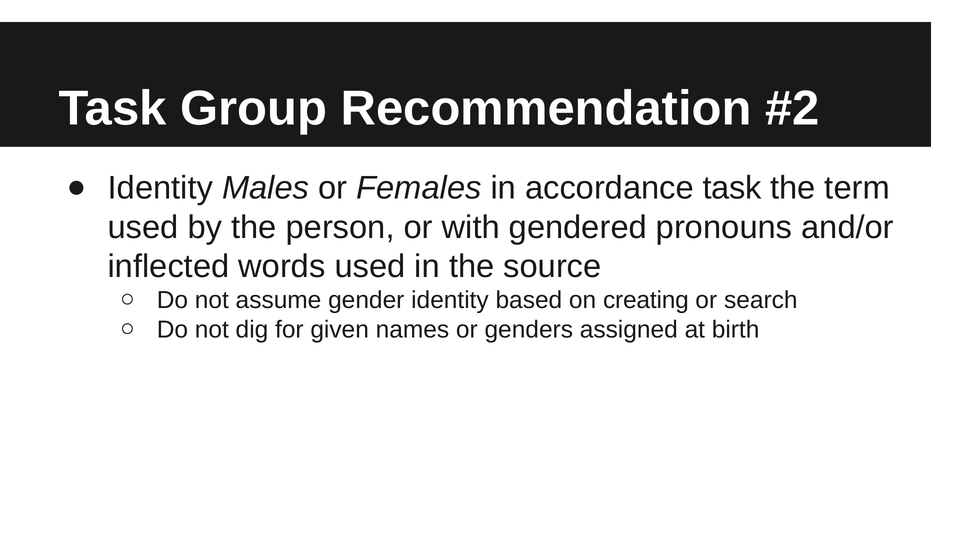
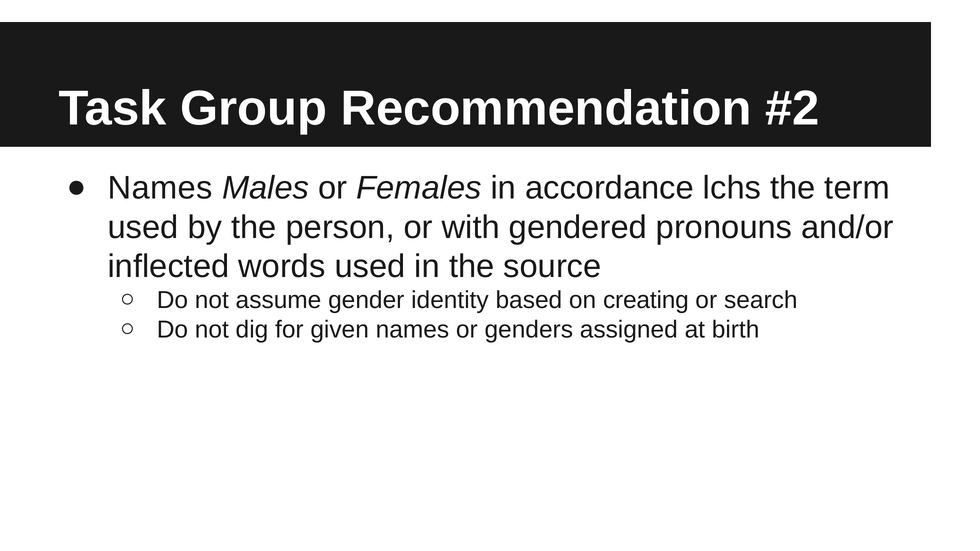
Identity: Identity -> Names (160, 188)
accordance task: task -> lchs (732, 188)
